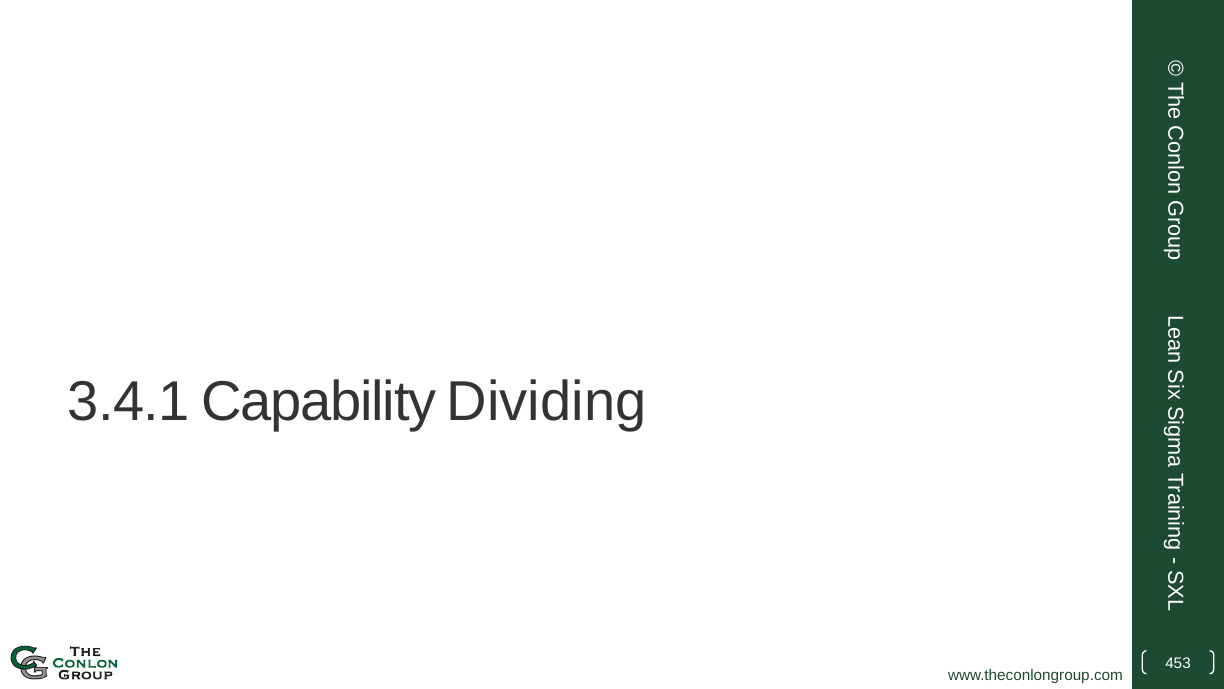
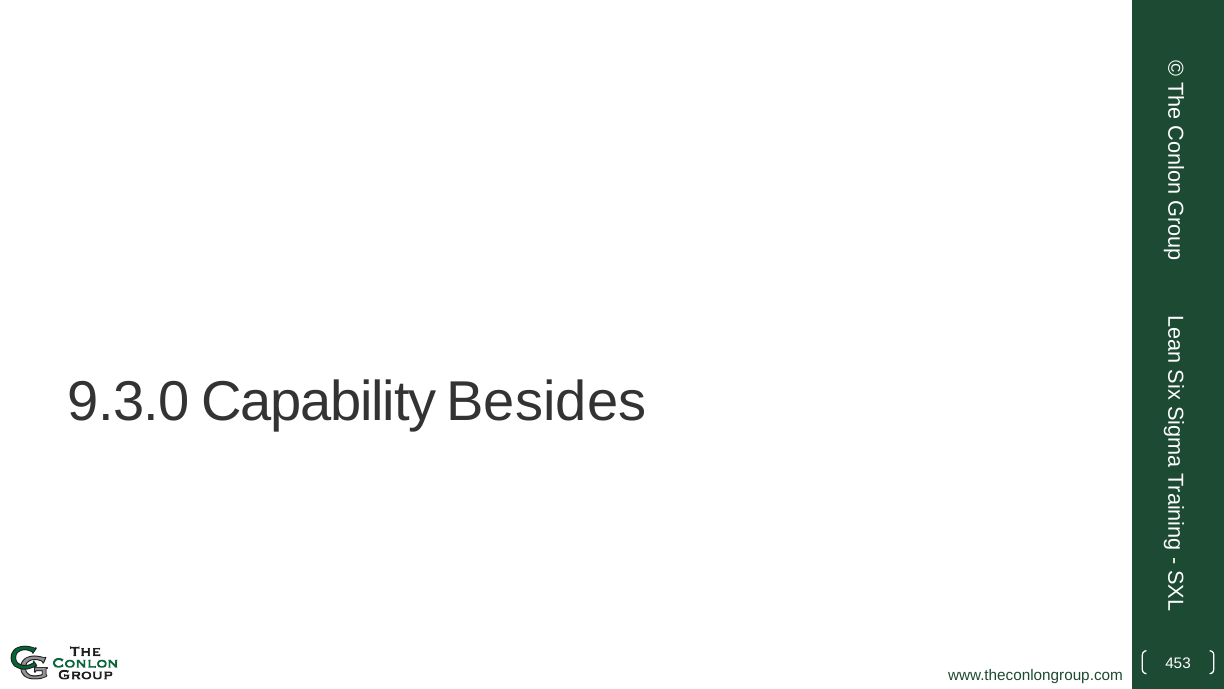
3.4.1: 3.4.1 -> 9.3.0 (129, 402)
Dividing: Dividing -> Besides (546, 402)
